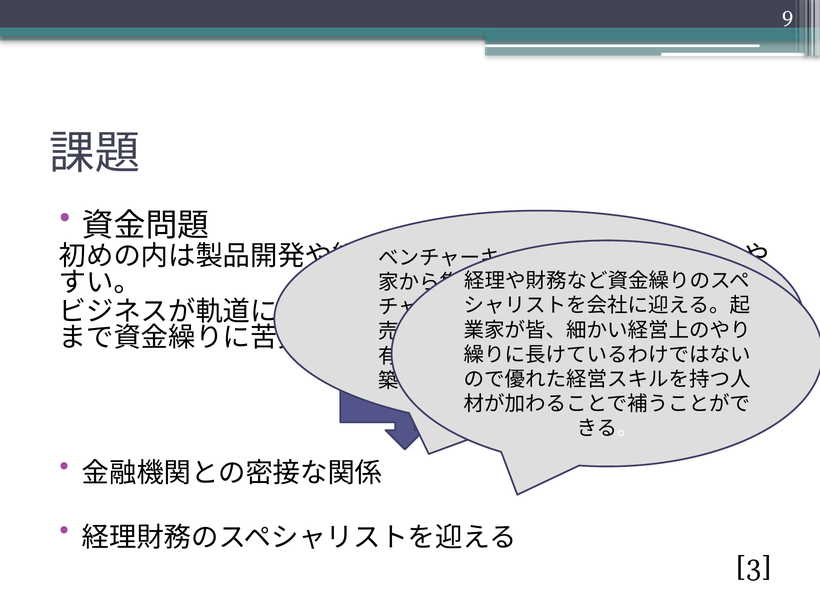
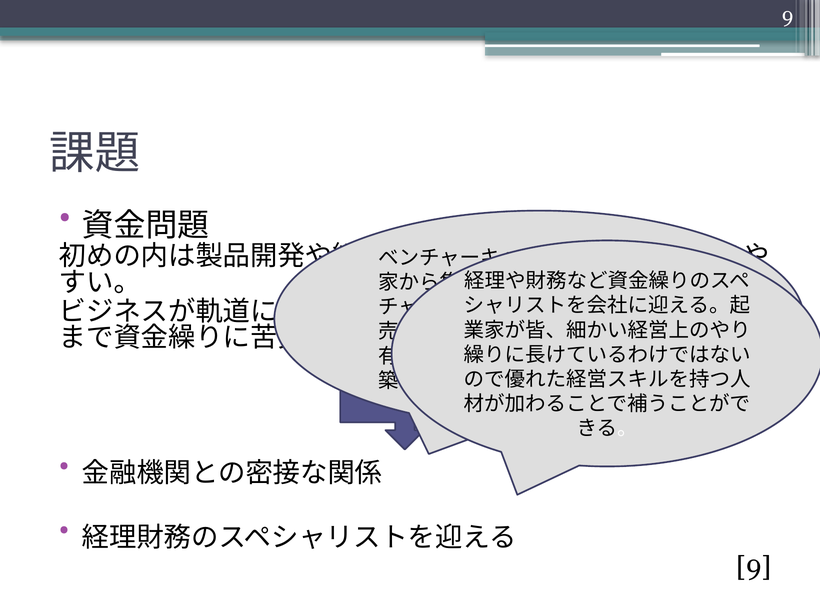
3: 3 -> 9 (754, 567)
